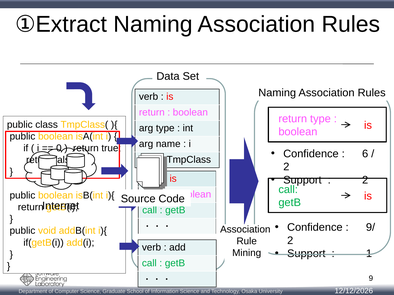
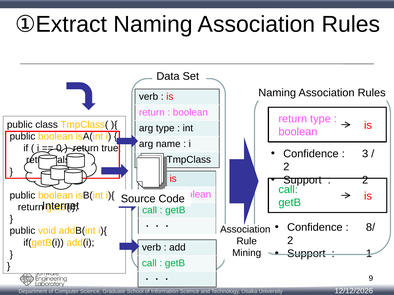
6: 6 -> 3 (365, 154)
9/: 9/ -> 8/ (371, 228)
